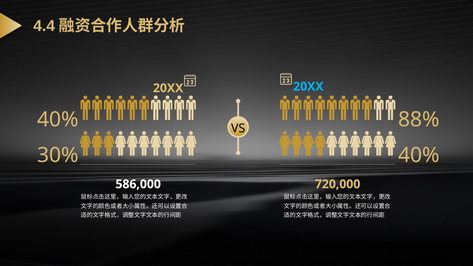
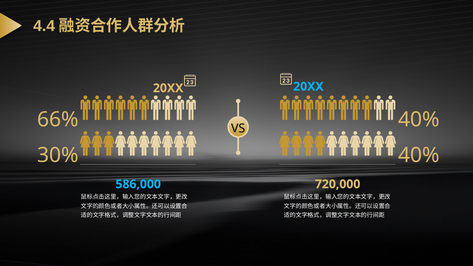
40%: 40% -> 66% (58, 120)
88%: 88% -> 40% (419, 120)
586,000 colour: white -> light blue (138, 184)
